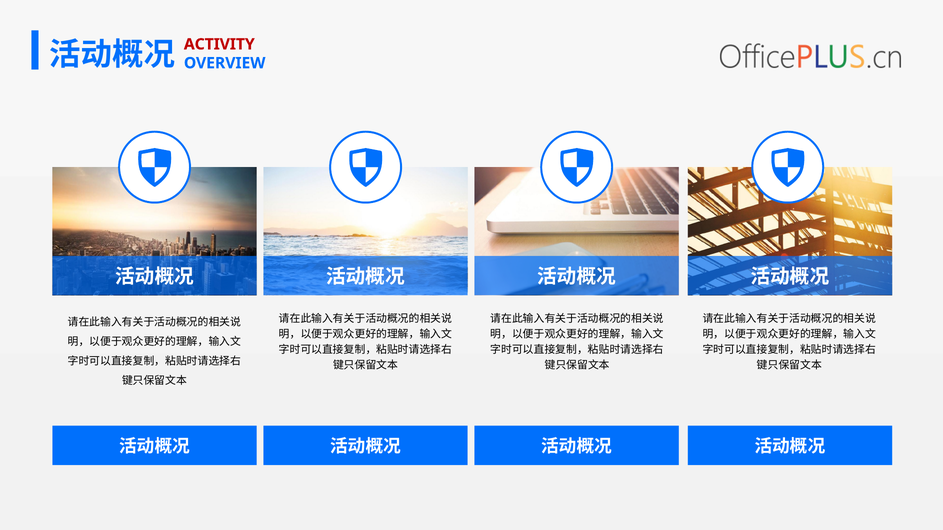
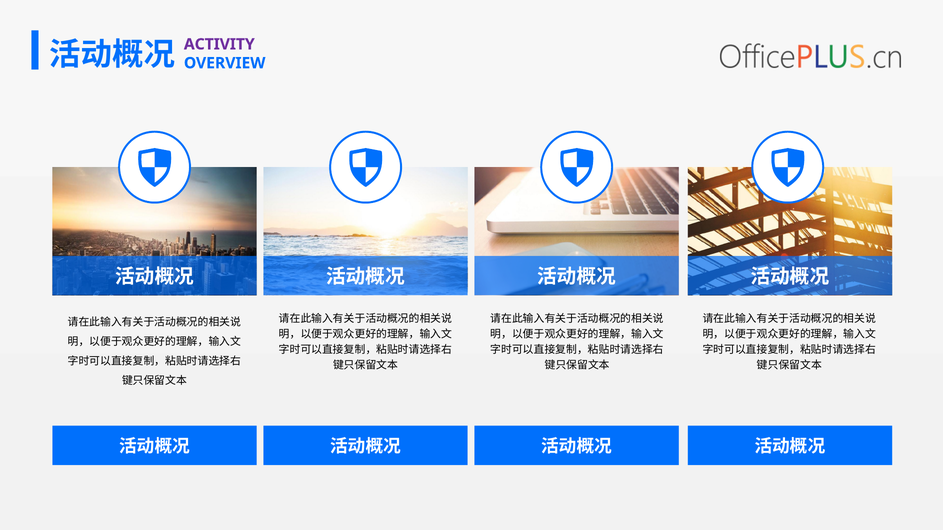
ACTIVITY colour: red -> purple (219, 44)
